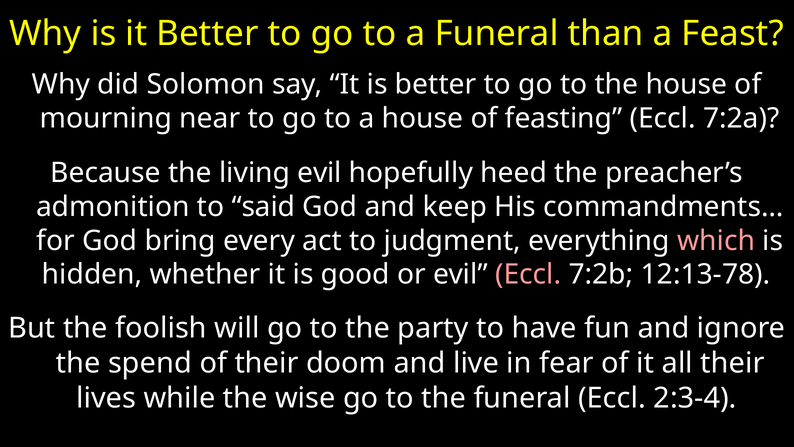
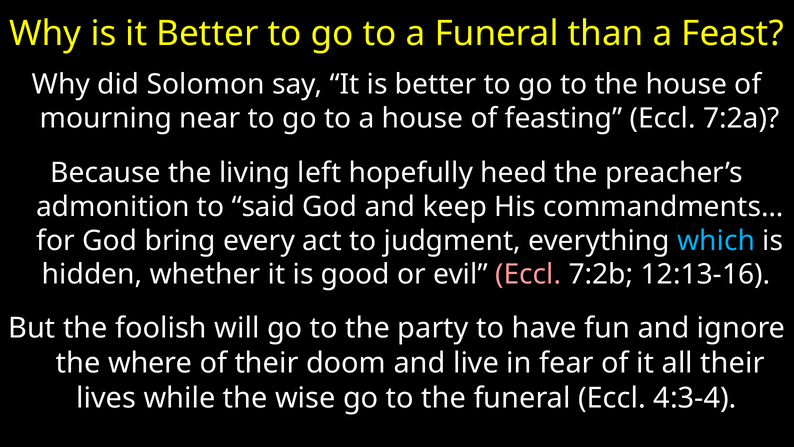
living evil: evil -> left (319, 173)
which colour: pink -> light blue (716, 240)
12:13-78: 12:13-78 -> 12:13-16 (706, 274)
spend: spend -> where (150, 363)
2:3-4: 2:3-4 -> 4:3-4 (695, 398)
